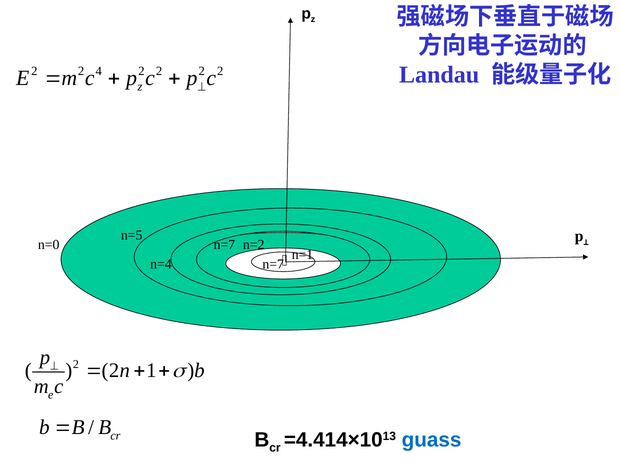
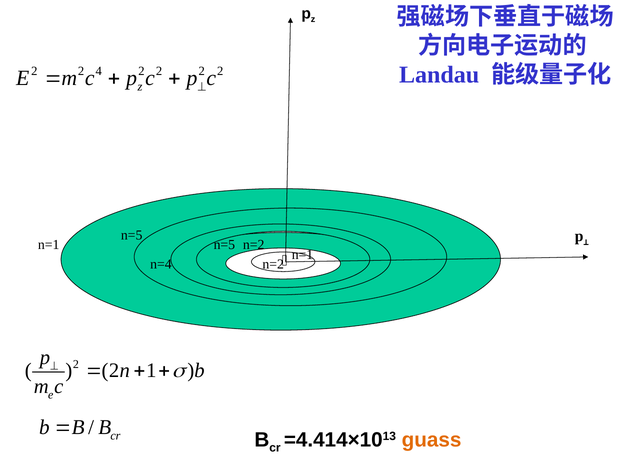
n=0: n=0 -> n=1 (49, 245)
n=7: n=7 -> n=5 (224, 245)
n=7: n=7 -> n=2 (273, 264)
guass colour: blue -> orange (432, 440)
